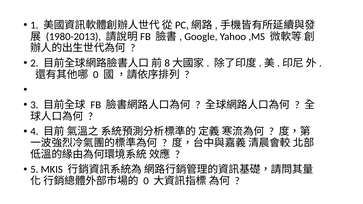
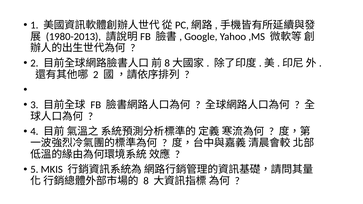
0: 0 -> 2 (96, 75)
0: 0 -> 8 (146, 181)
